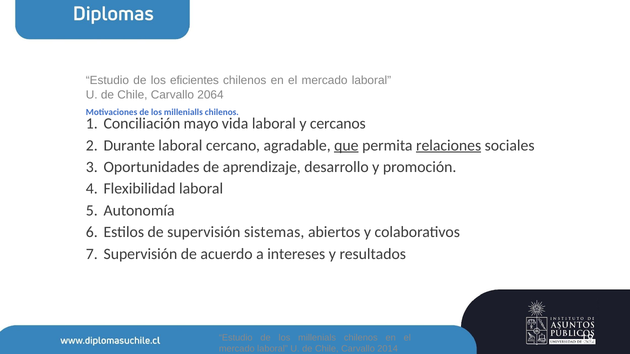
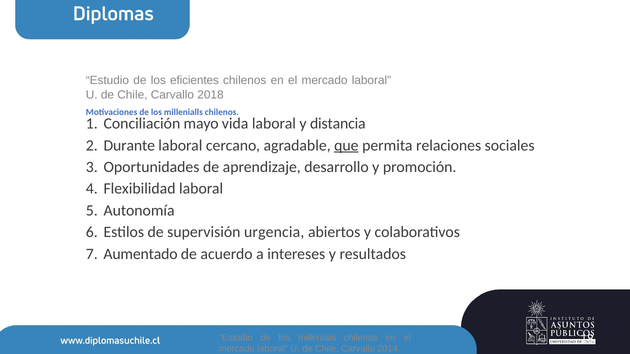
2064: 2064 -> 2018 (210, 95)
cercanos: cercanos -> distancia (338, 124)
relaciones underline: present -> none (449, 145)
sistemas: sistemas -> urgencia (274, 232)
Supervisión: Supervisión -> Aumentado (141, 254)
